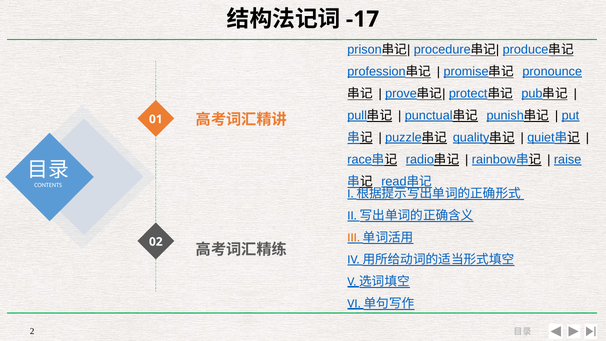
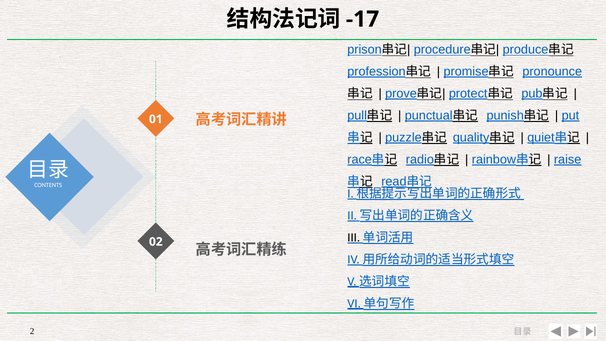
III colour: orange -> black (354, 237)
